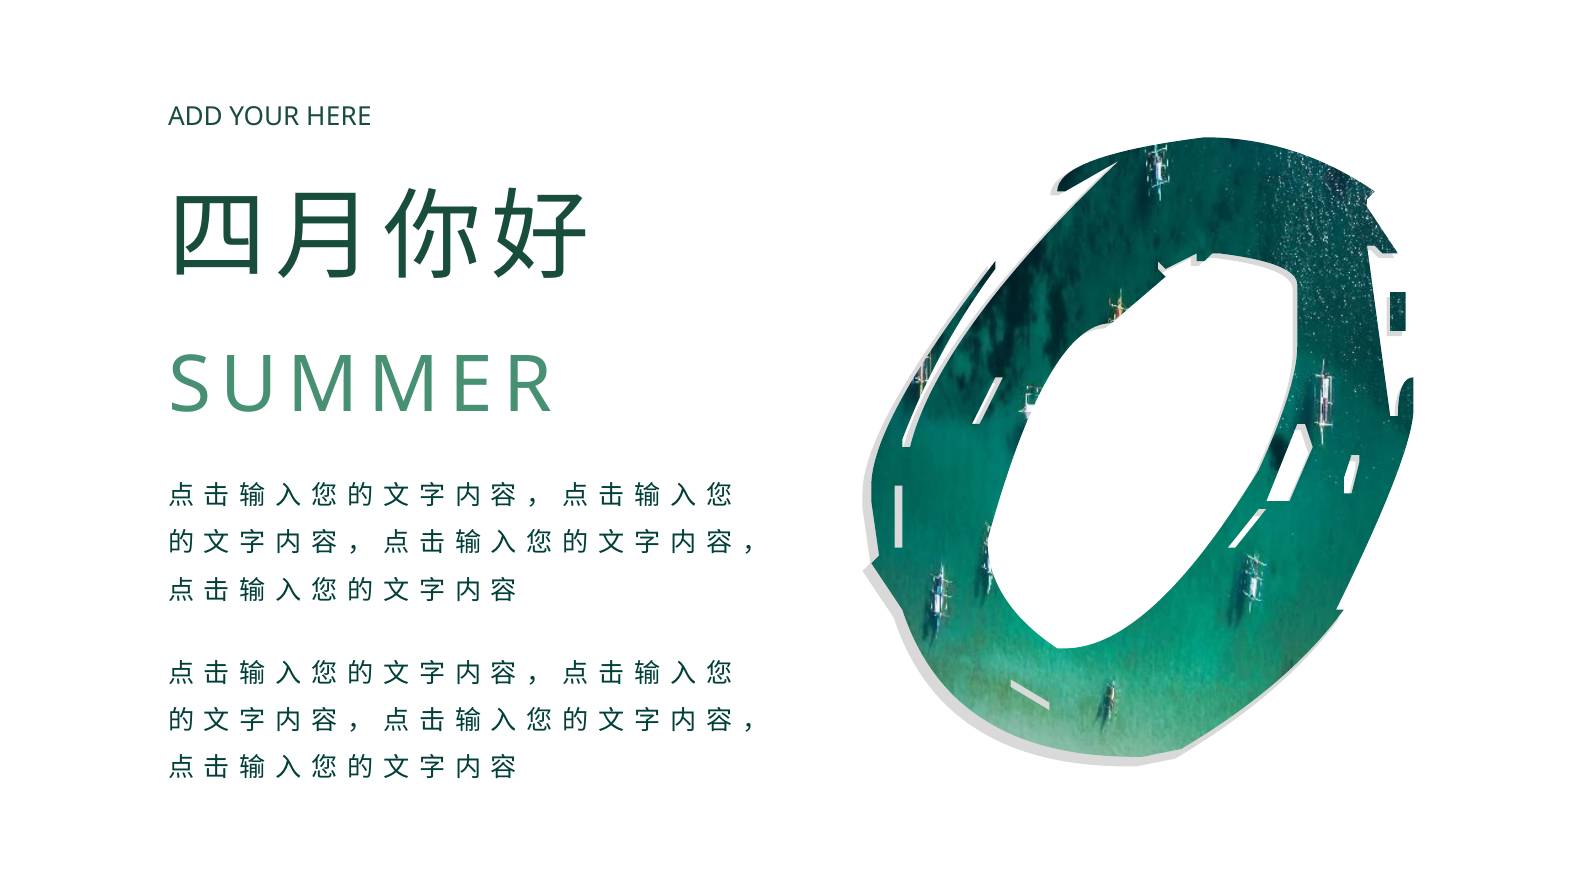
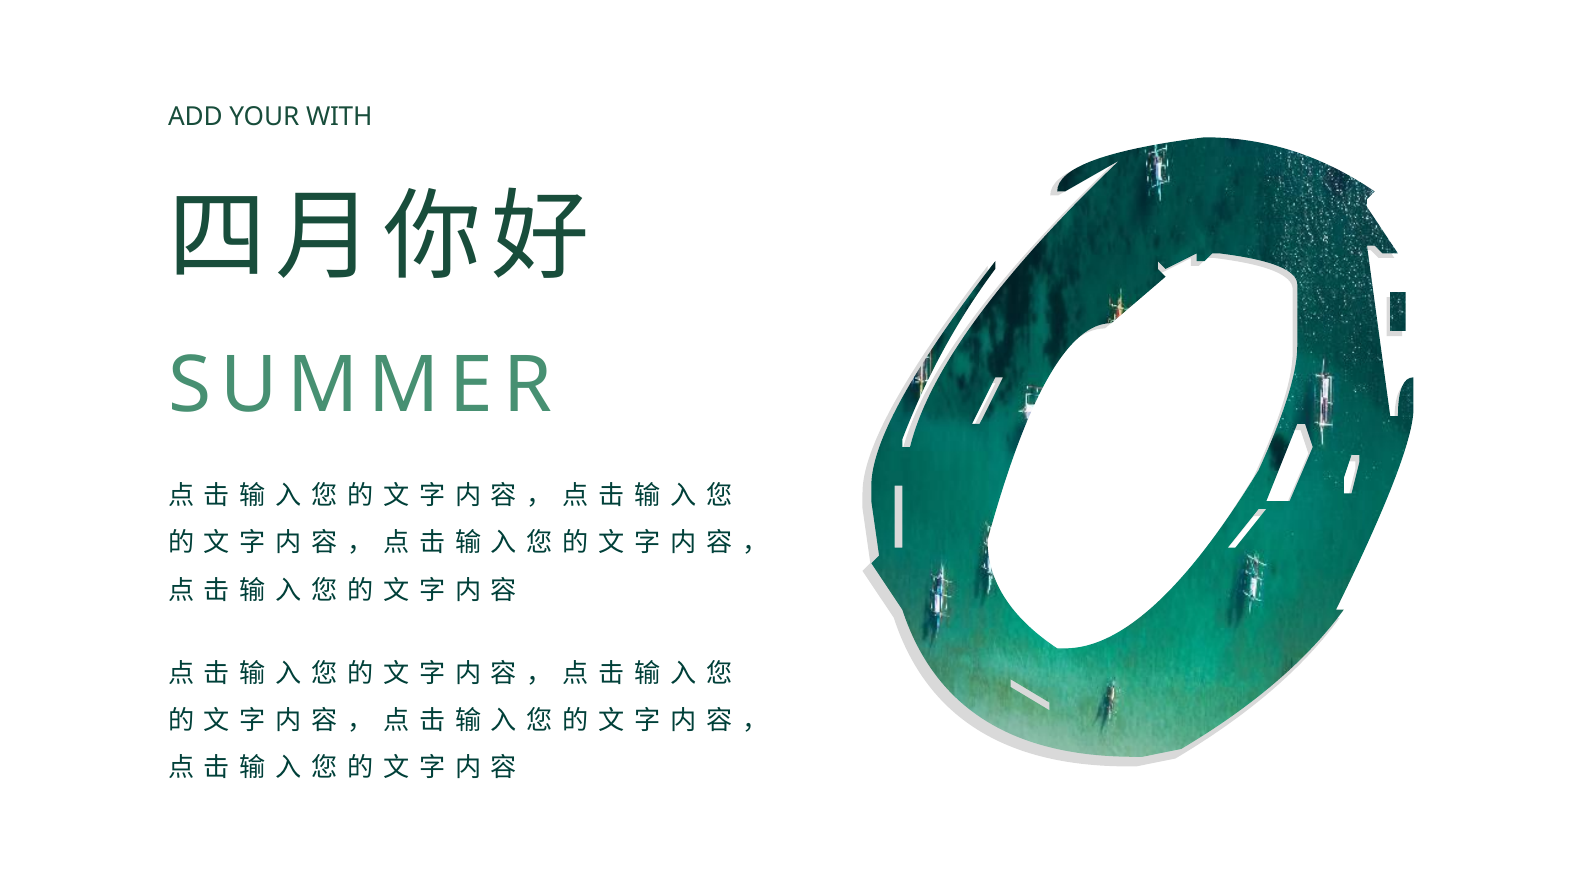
HERE: HERE -> WITH (339, 117)
